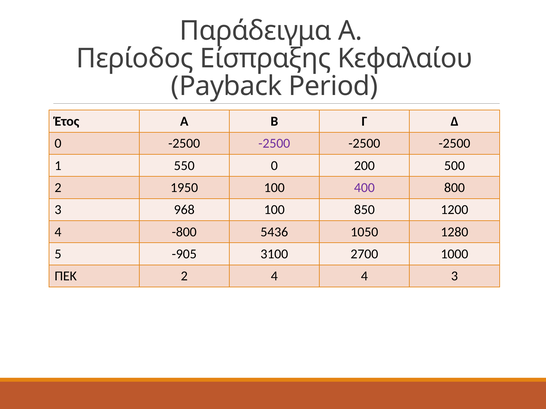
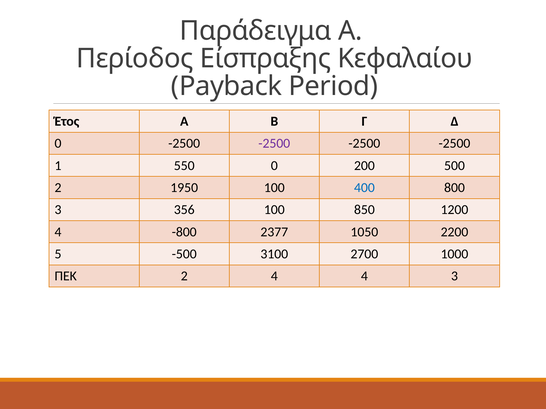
400 colour: purple -> blue (364, 188)
968: 968 -> 356 (184, 210)
5436: 5436 -> 2377 (274, 232)
1280: 1280 -> 2200 (454, 232)
-905: -905 -> -500 (184, 254)
